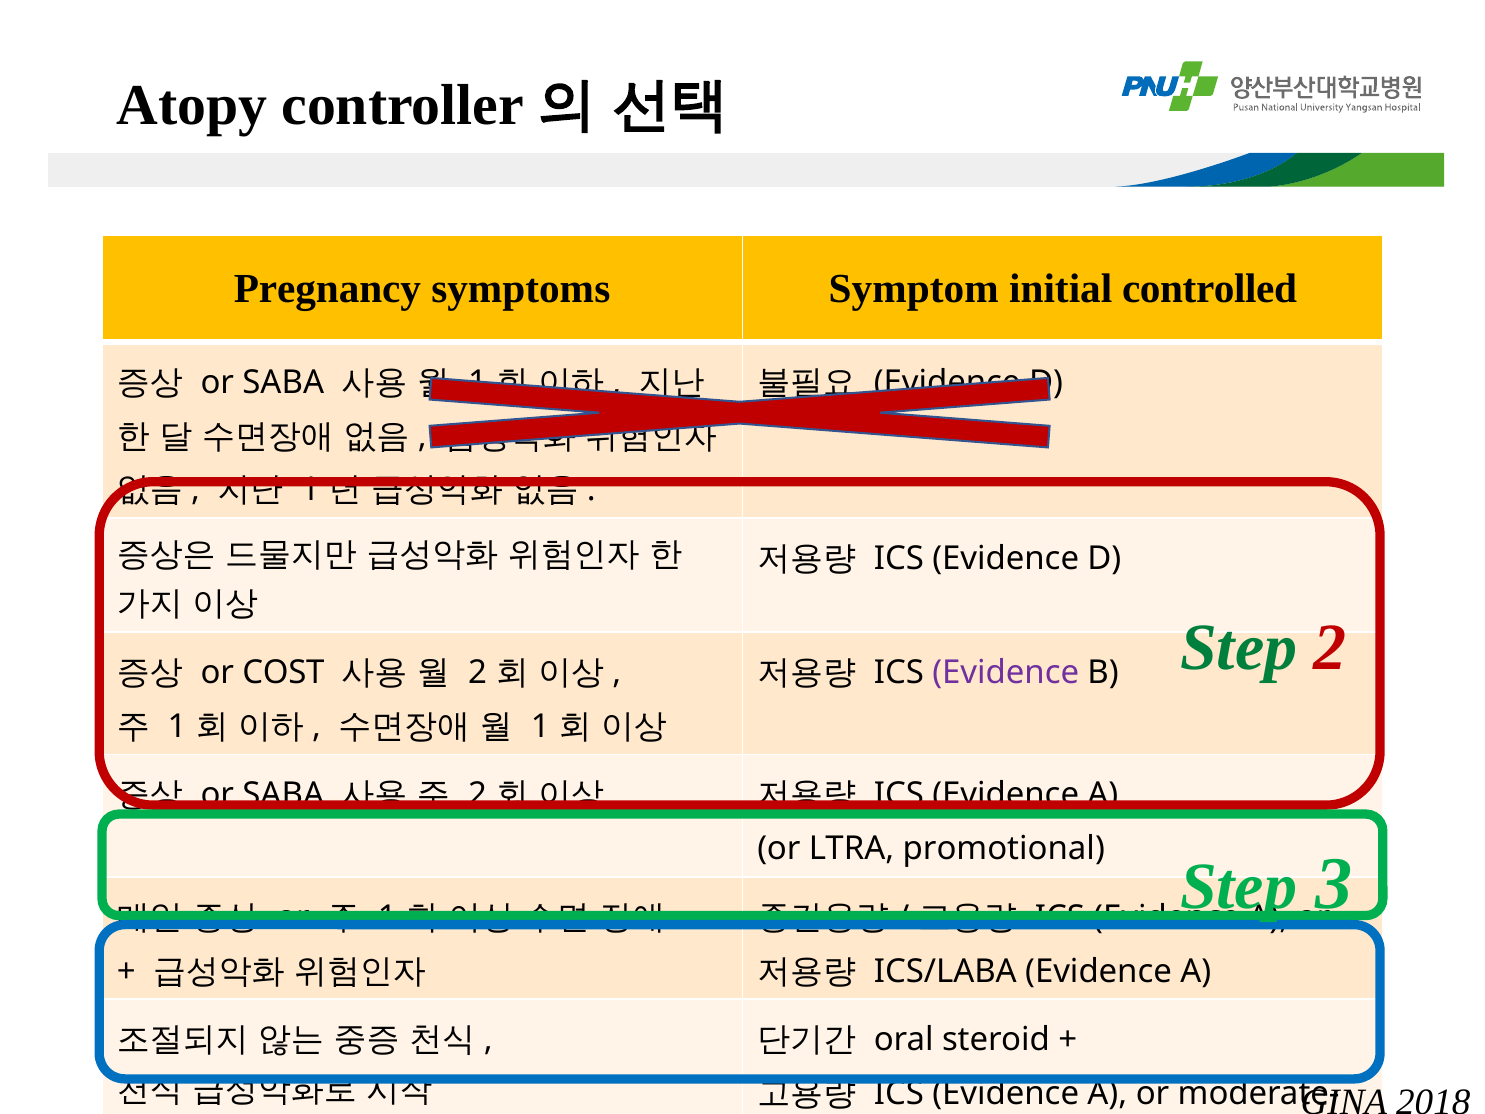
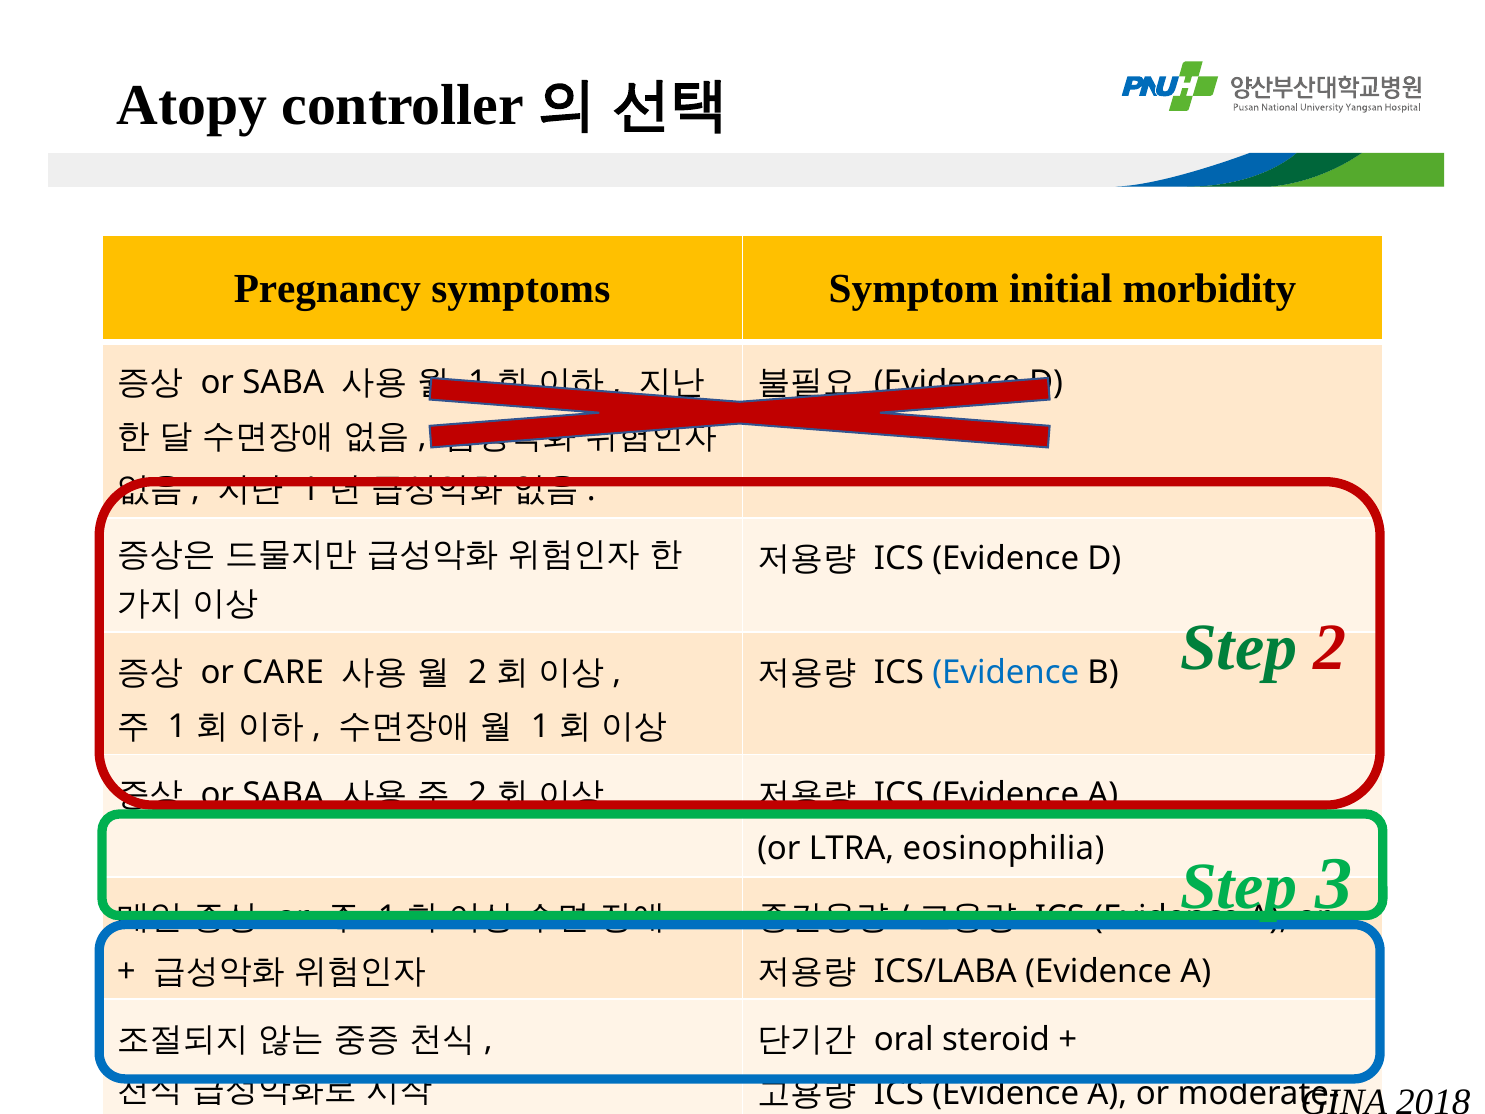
controlled: controlled -> morbidity (1210, 289)
COST: COST -> CARE (283, 673)
Evidence colour: purple -> blue (1006, 673)
promotional: promotional -> eosinophilia (1004, 849)
